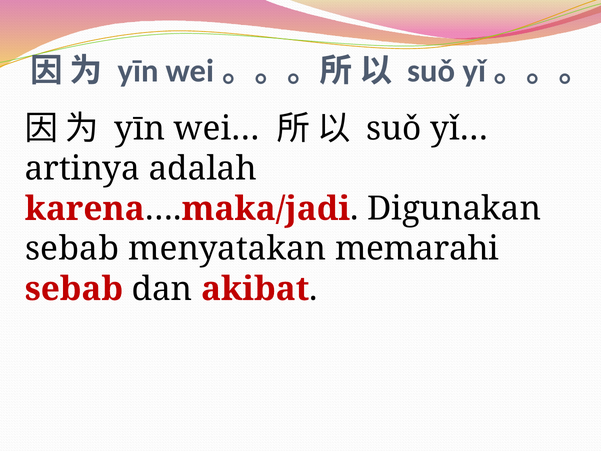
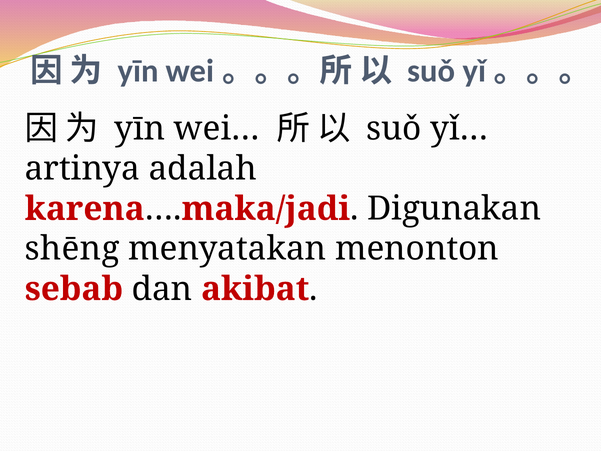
sebab: sebab -> shēng (72, 249)
memarahi: memarahi -> menonton (417, 249)
